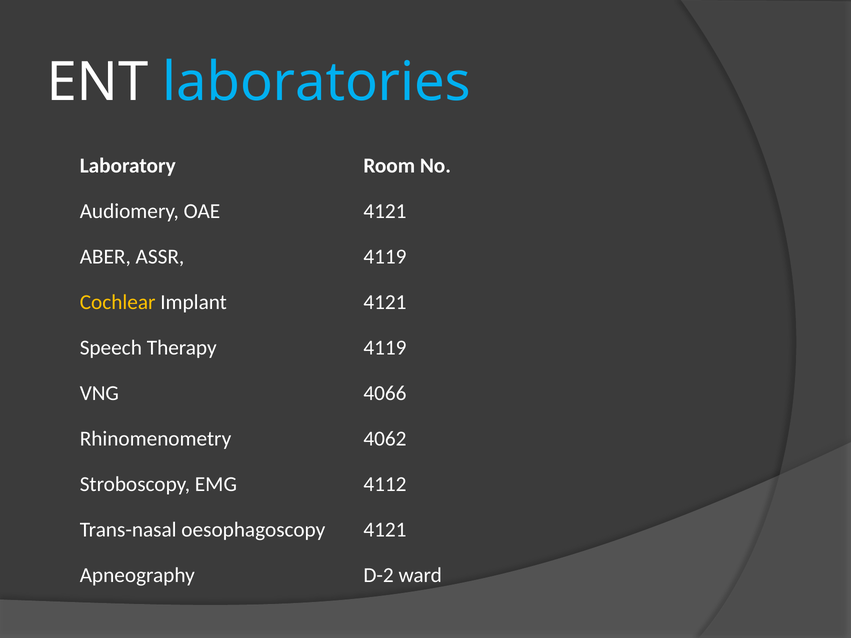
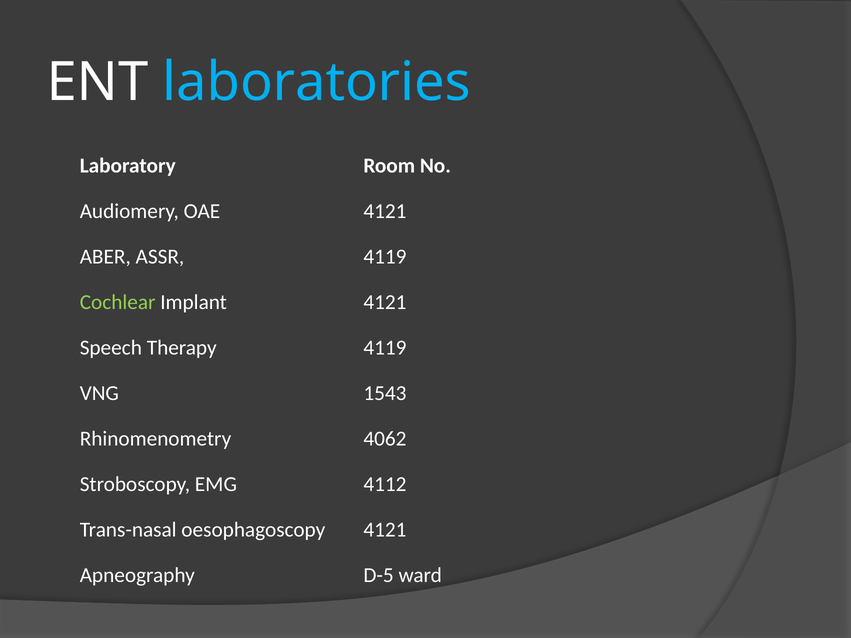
Cochlear colour: yellow -> light green (118, 302)
4066: 4066 -> 1543 (385, 393)
D-2: D-2 -> D-5 (379, 575)
